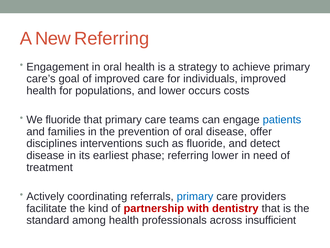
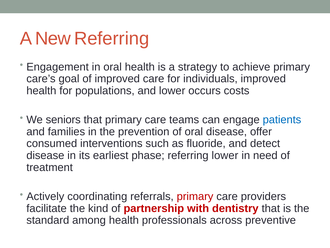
We fluoride: fluoride -> seniors (63, 120)
disciplines: disciplines -> consumed (52, 143)
primary colour: blue -> red (195, 196)
insufficient: insufficient -> preventive (271, 220)
